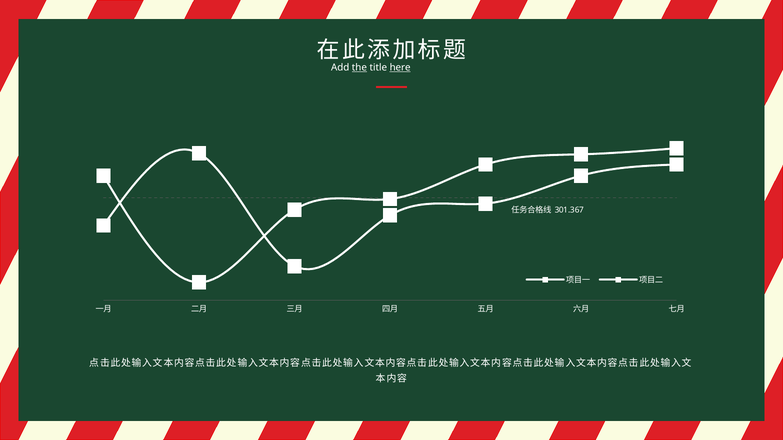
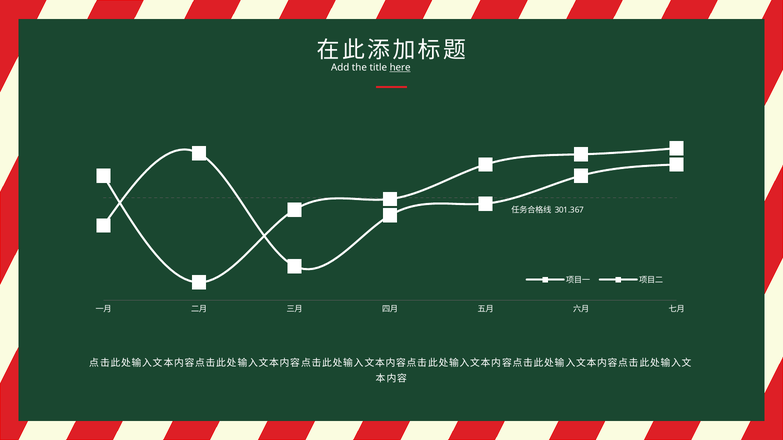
the underline: present -> none (359, 68)
